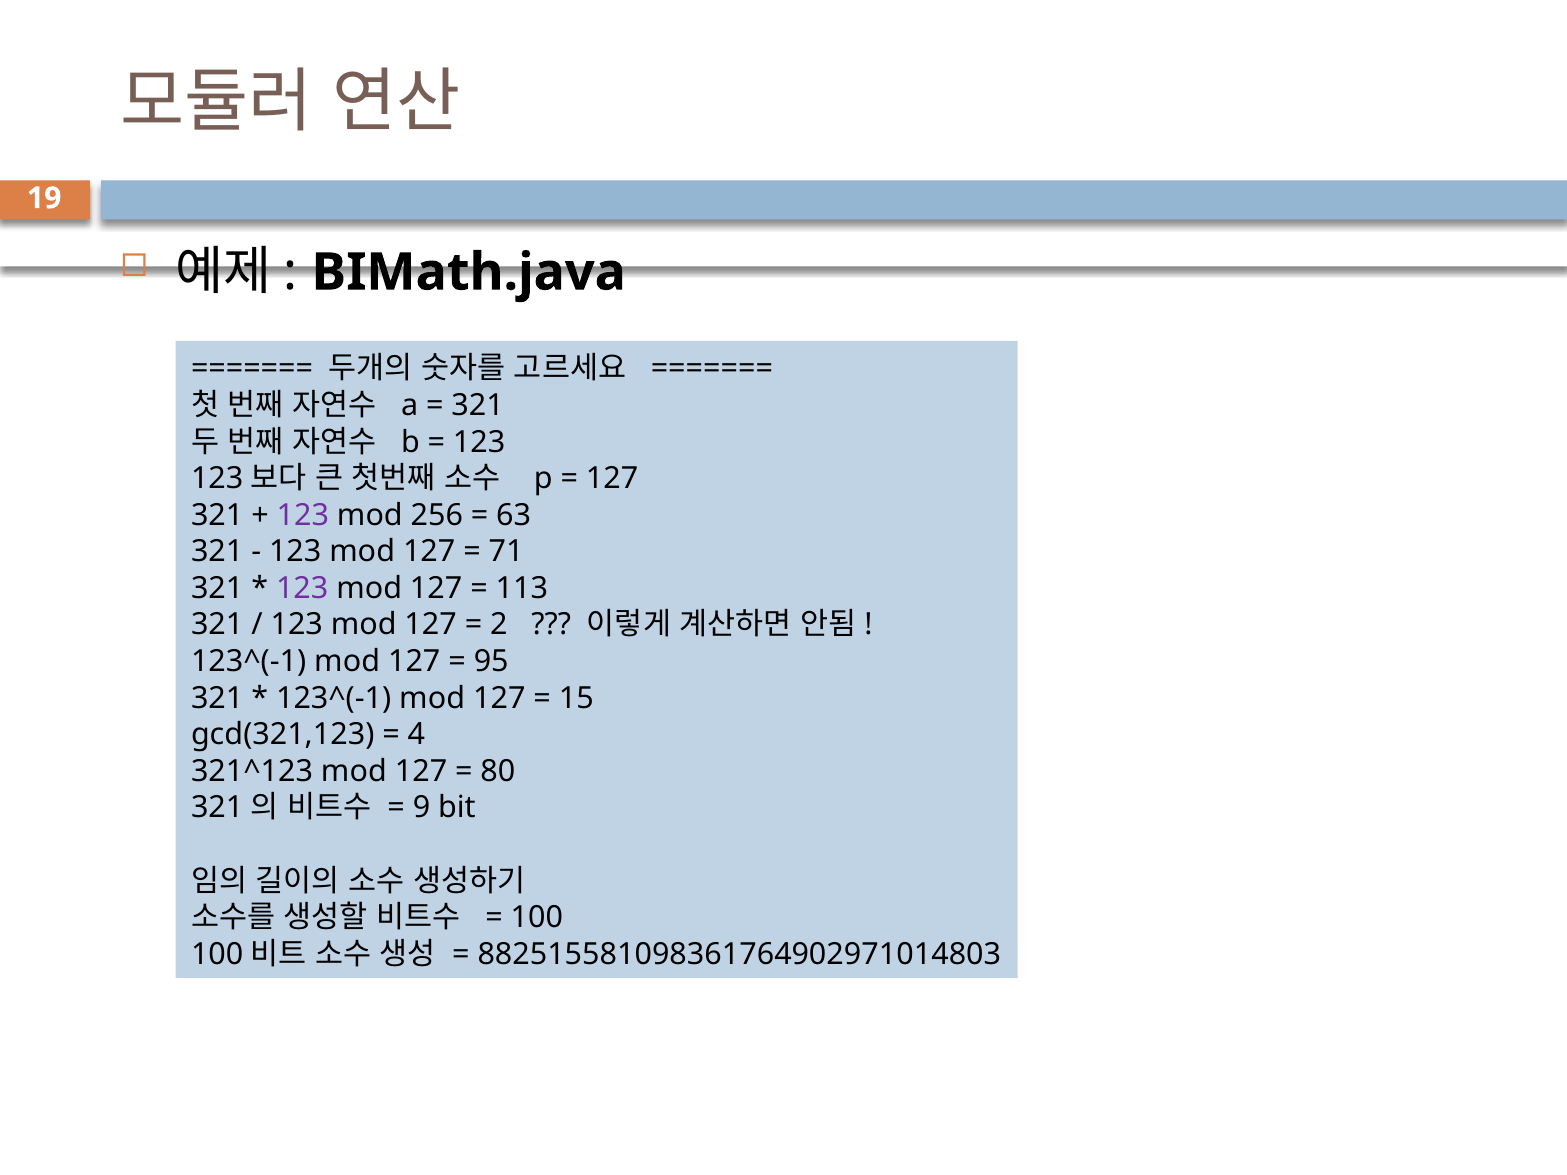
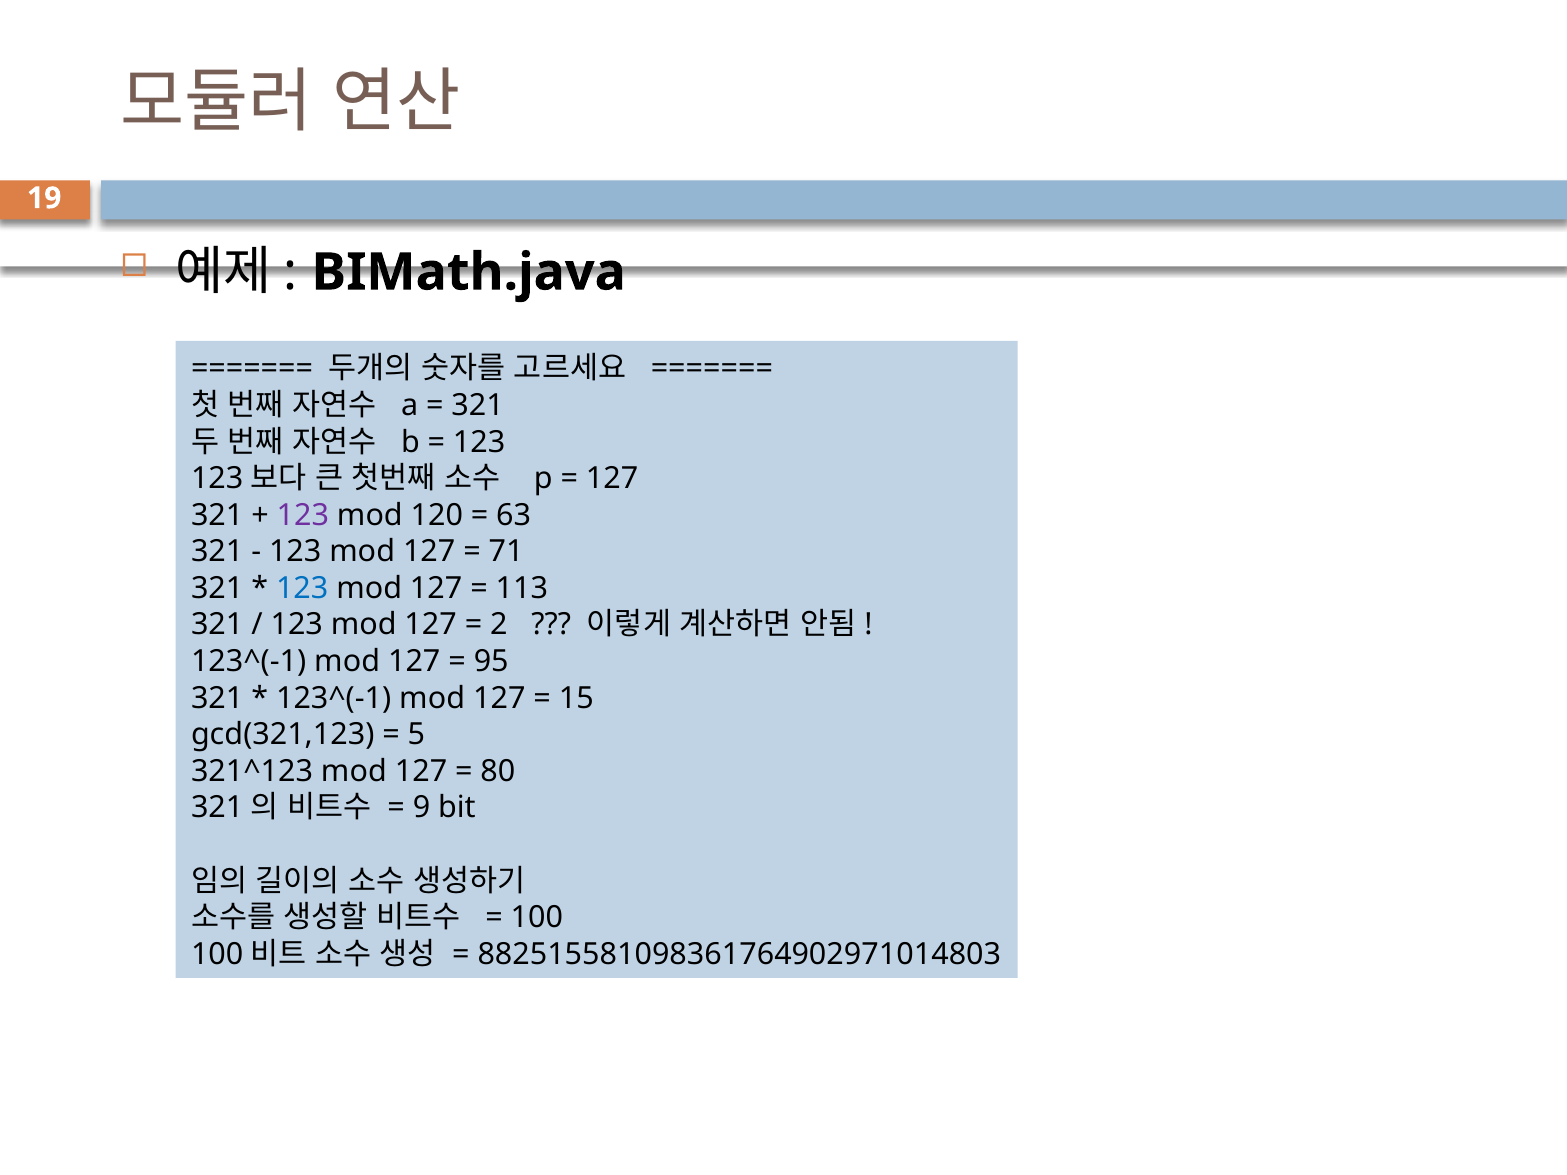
256: 256 -> 120 (437, 515)
123 colour: purple -> blue (302, 588)
4: 4 -> 5 (416, 735)
